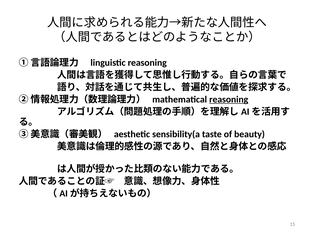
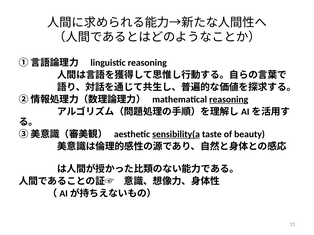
sensibility(a underline: none -> present (176, 134)
